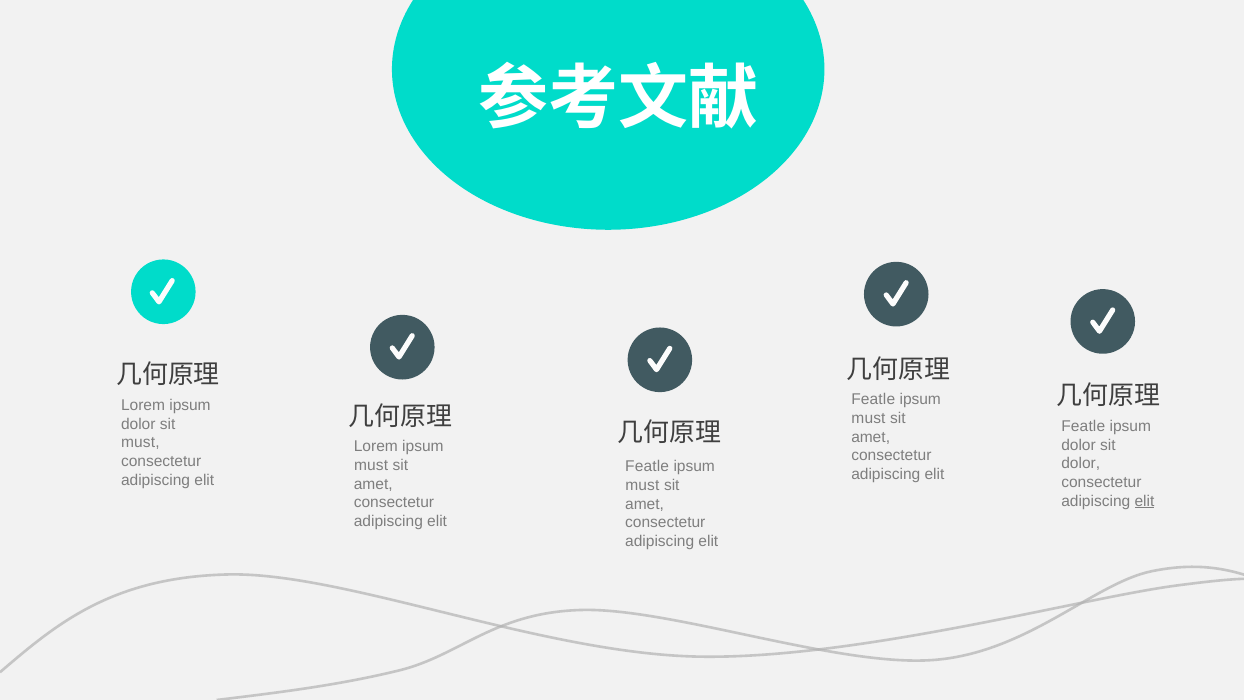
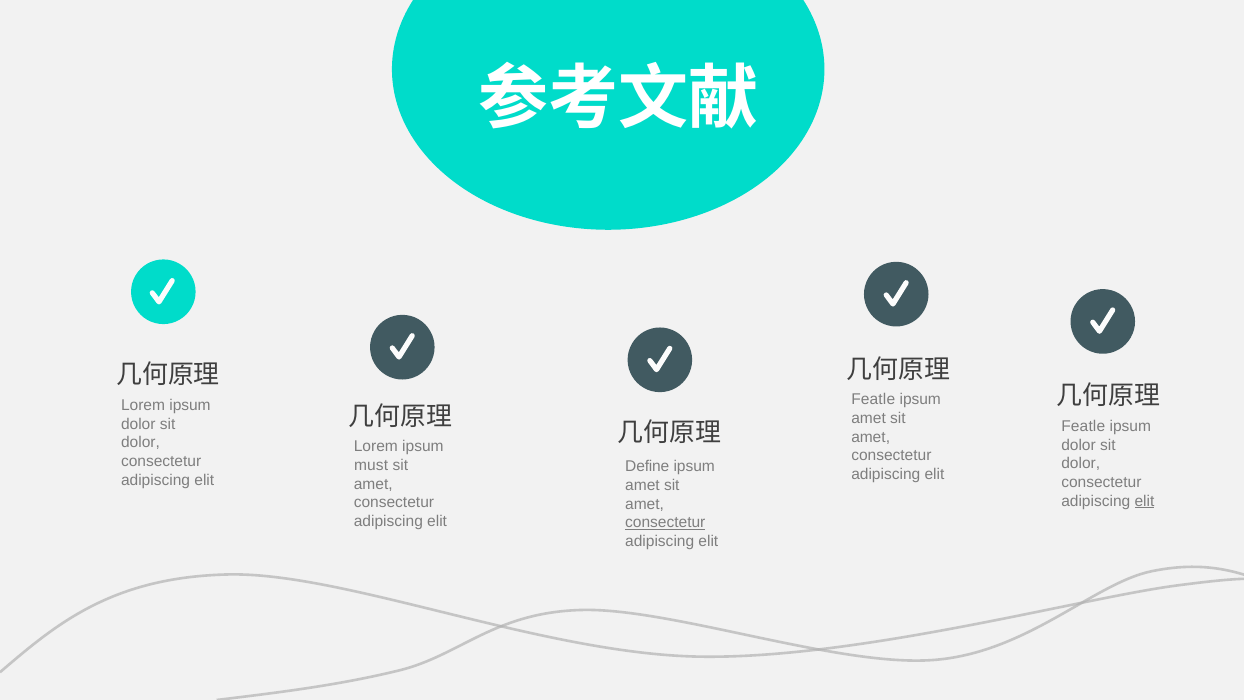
must: must -> amet (869, 418)
must: must -> dolor (140, 442)
Featle: Featle -> Define (647, 467)
must: must -> amet (642, 485)
consectetur underline: none -> present (665, 522)
